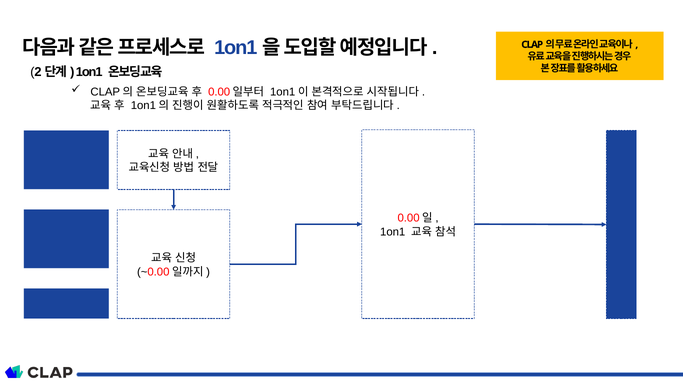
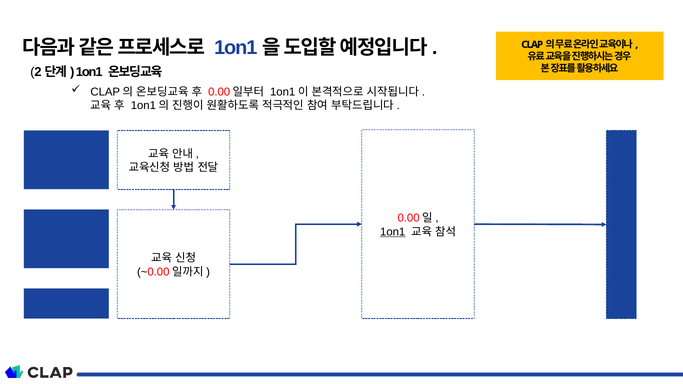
1on1 underline: none -> present (393, 232)
